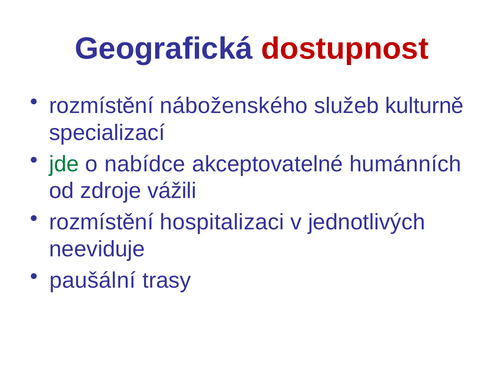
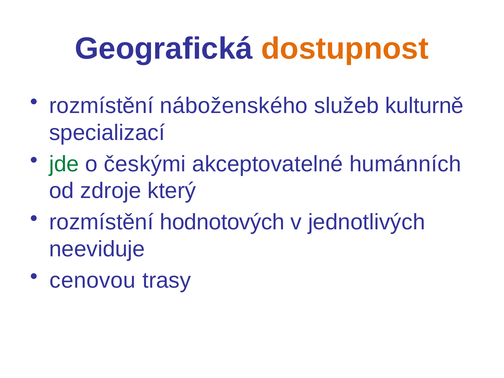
dostupnost colour: red -> orange (345, 49)
nabídce: nabídce -> českými (145, 164)
vážili: vážili -> který (172, 191)
hospitalizaci: hospitalizaci -> hodnotových (222, 222)
paušální: paušální -> cenovou (93, 281)
